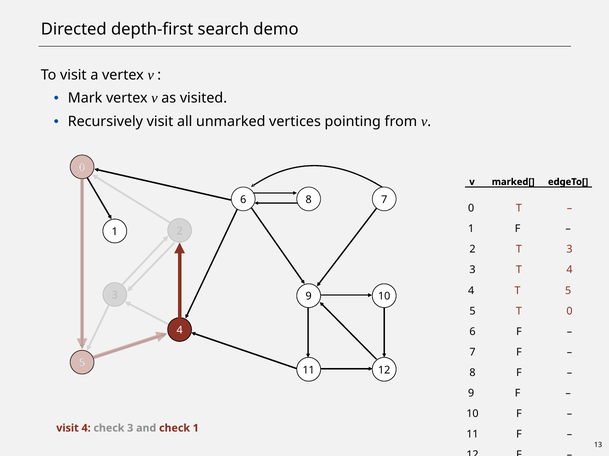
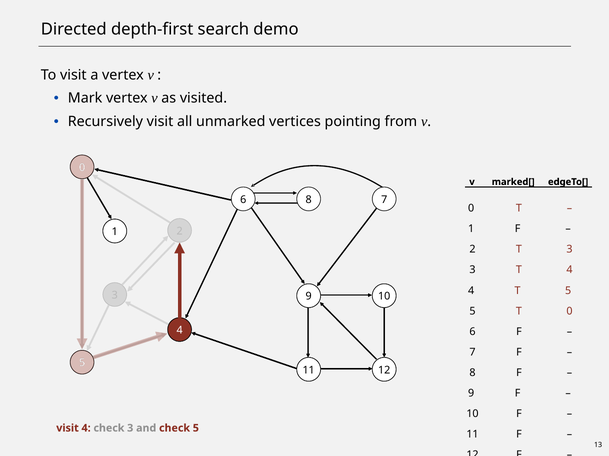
check 1: 1 -> 5 (196, 429)
